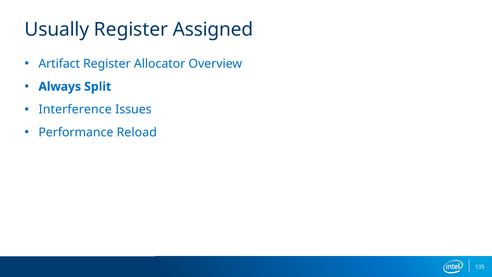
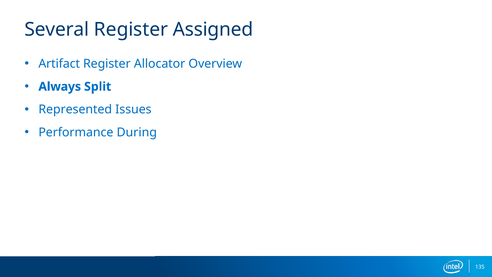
Usually: Usually -> Several (57, 29)
Interference: Interference -> Represented (75, 110)
Reload: Reload -> During (137, 132)
